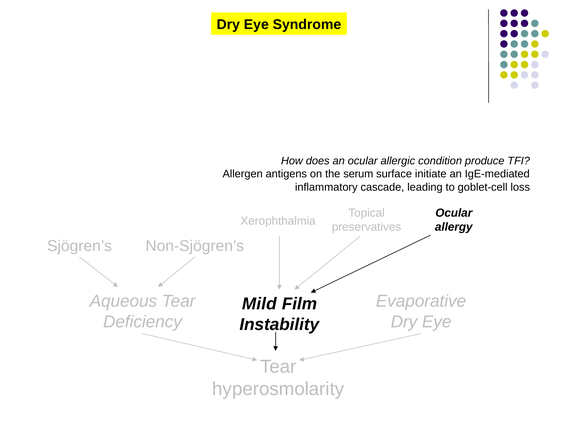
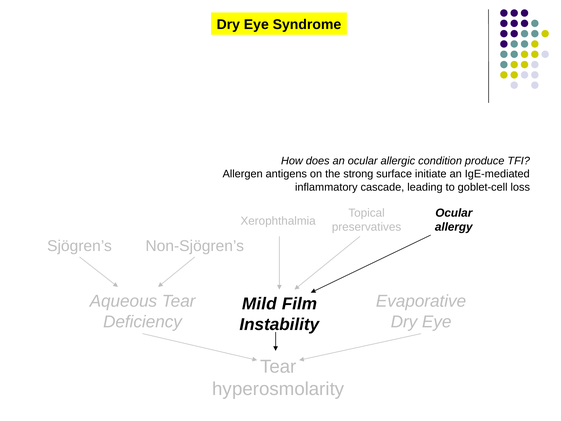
serum: serum -> strong (358, 174)
